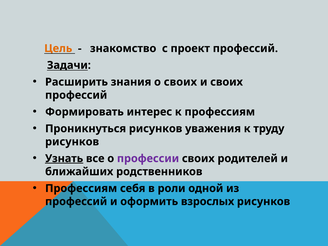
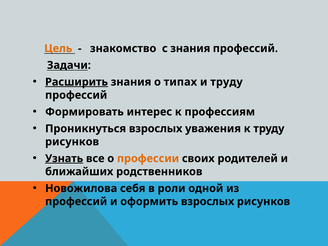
с проект: проект -> знания (190, 48)
Расширить underline: none -> present (77, 82)
о своих: своих -> типах (180, 82)
и своих: своих -> труду (226, 82)
Проникнуться рисунков: рисунков -> взрослых (156, 129)
профессии colour: purple -> orange (148, 158)
Профессиям: Профессиям -> Новожилова (81, 188)
